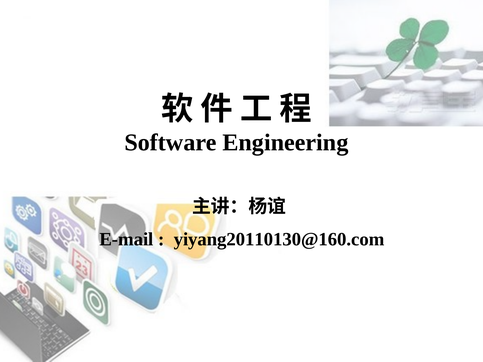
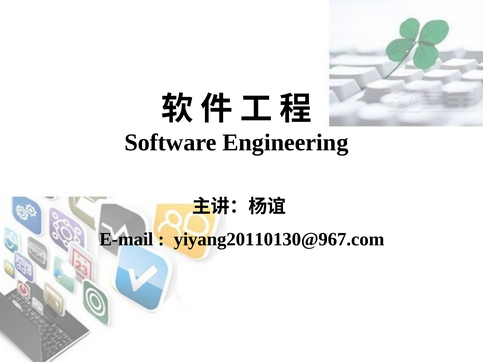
yiyang20110130@160.com: yiyang20110130@160.com -> yiyang20110130@967.com (279, 239)
